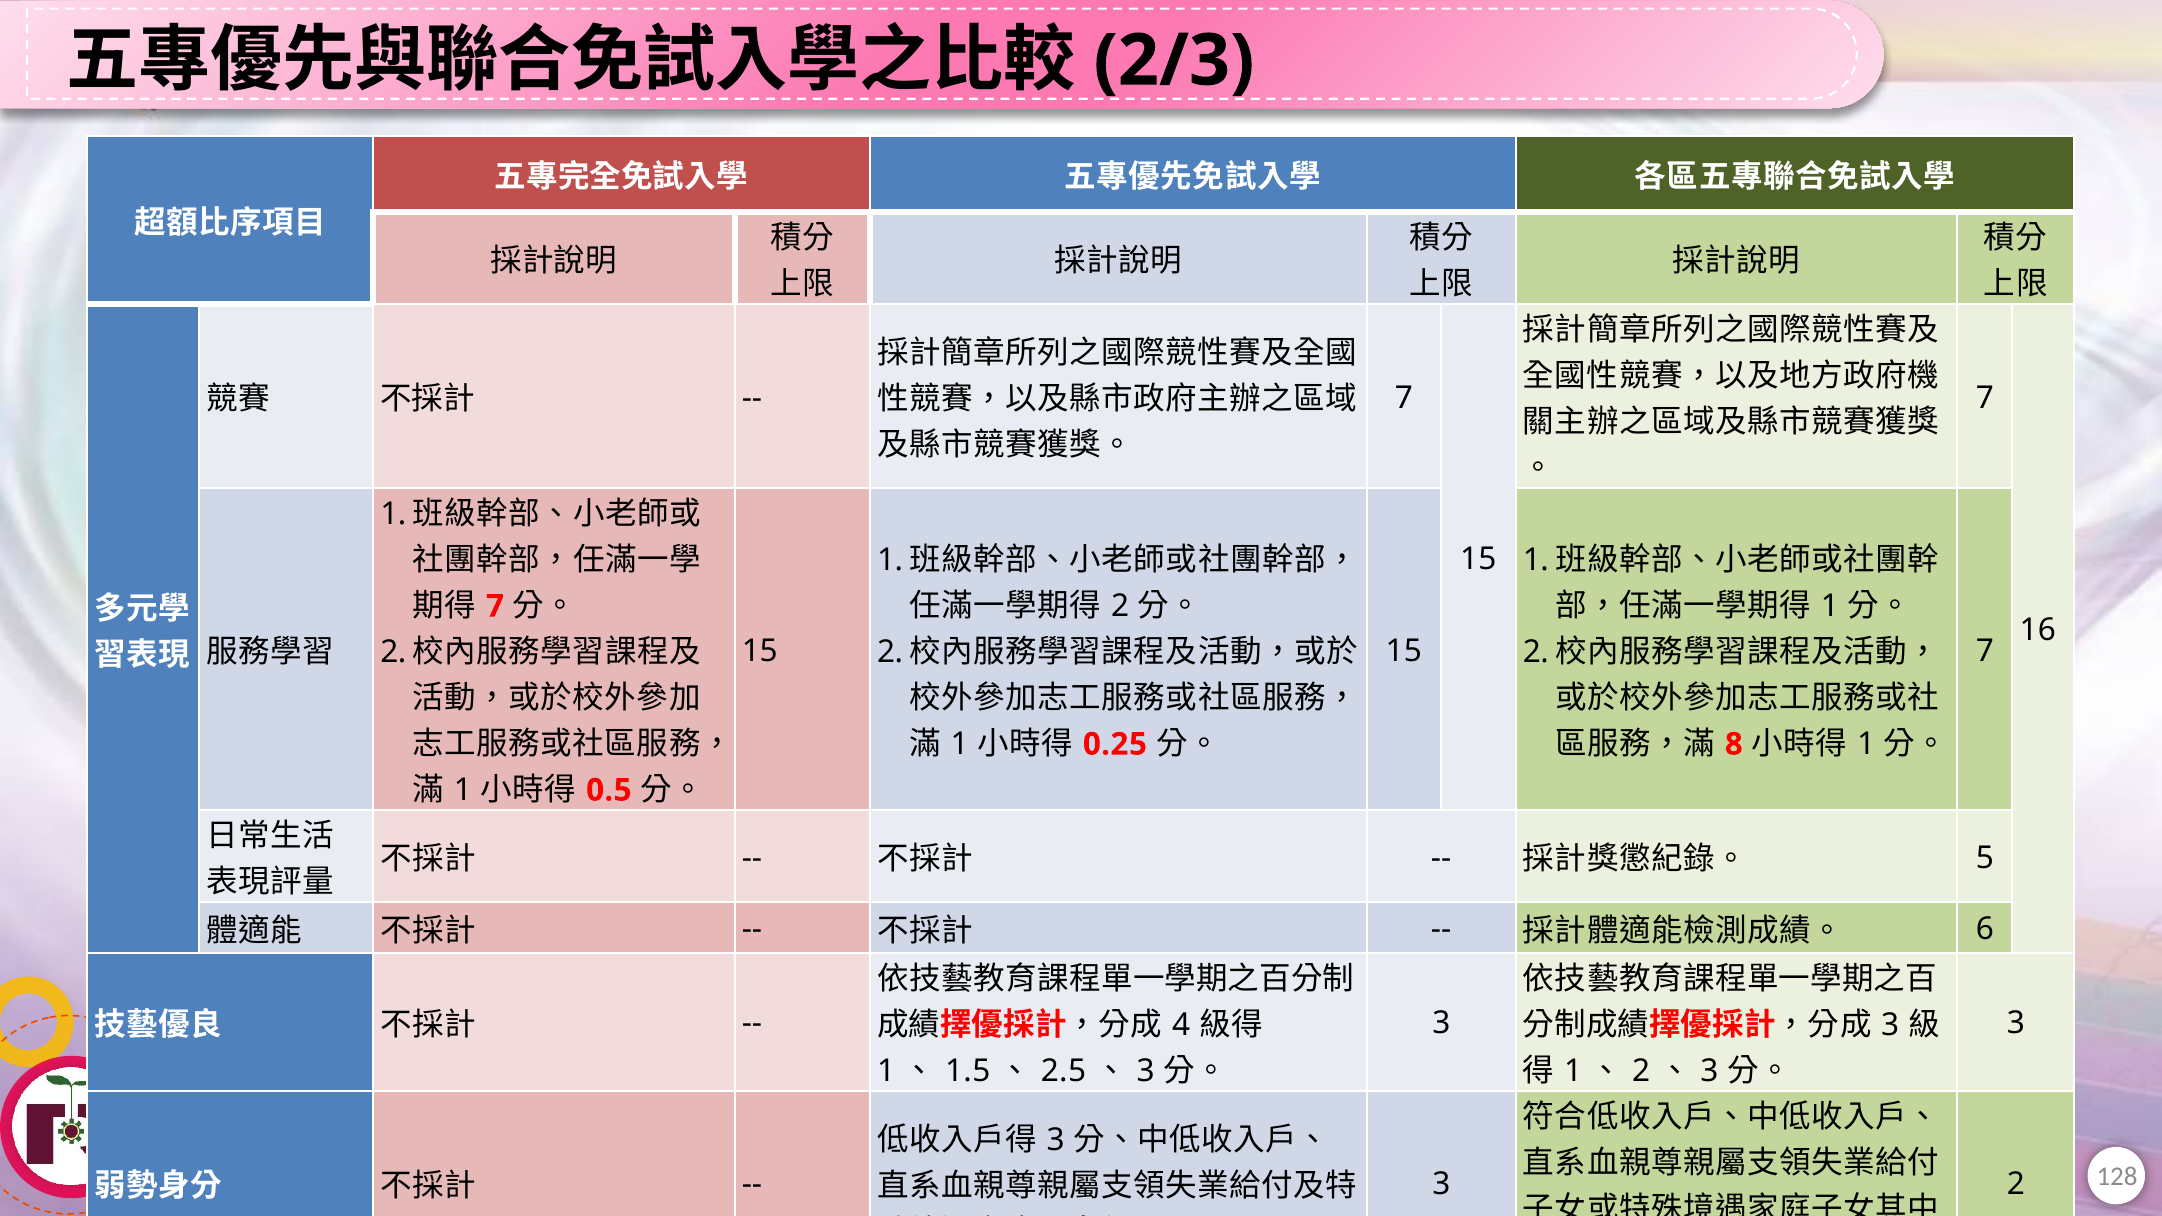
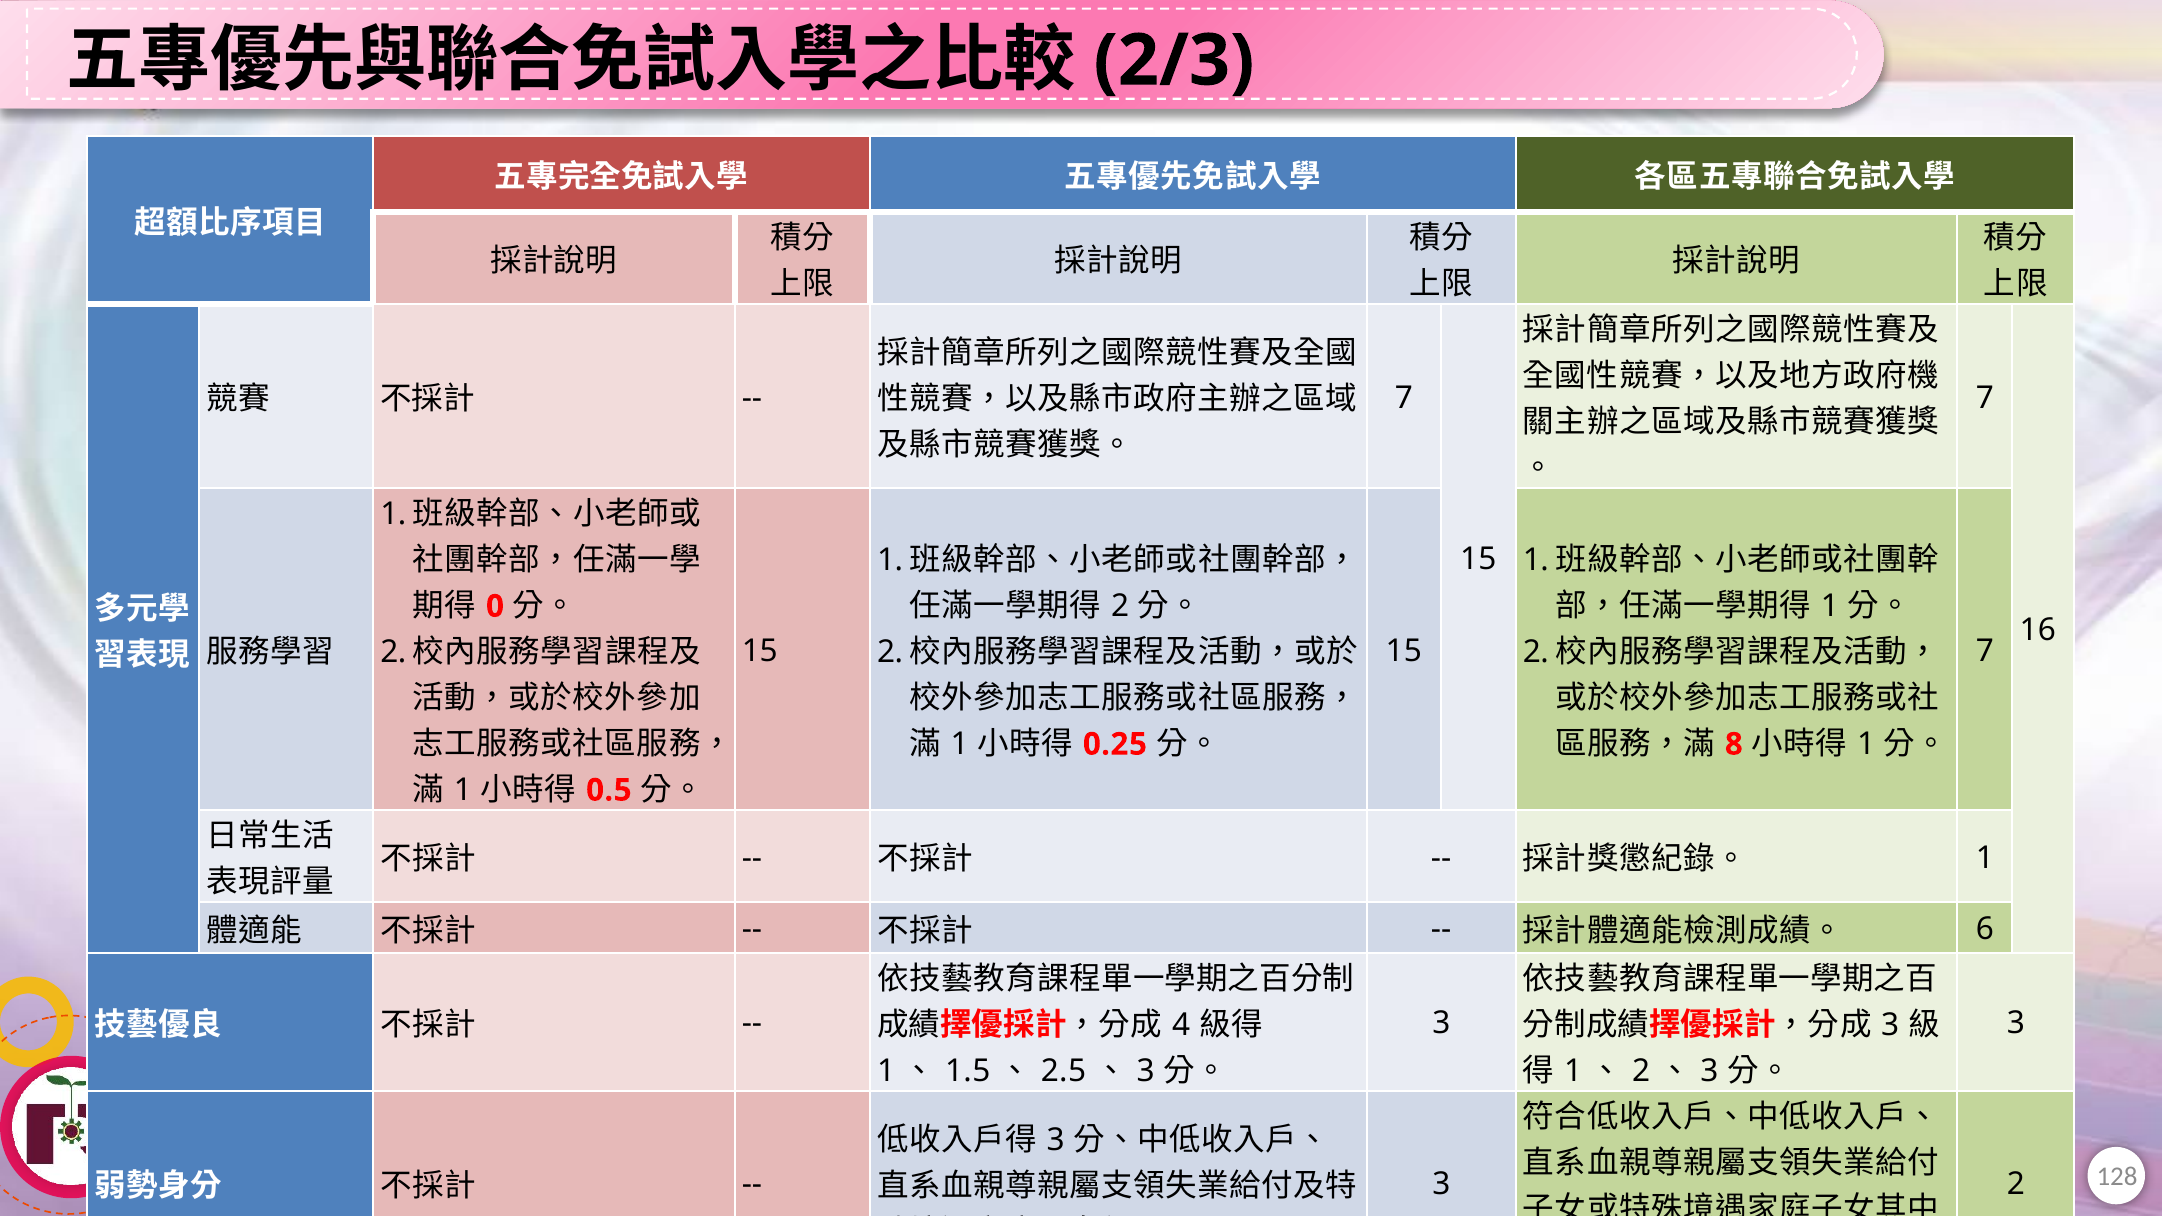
7: 7 -> 0 (495, 606)
5: 5 -> 1 (1985, 858)
